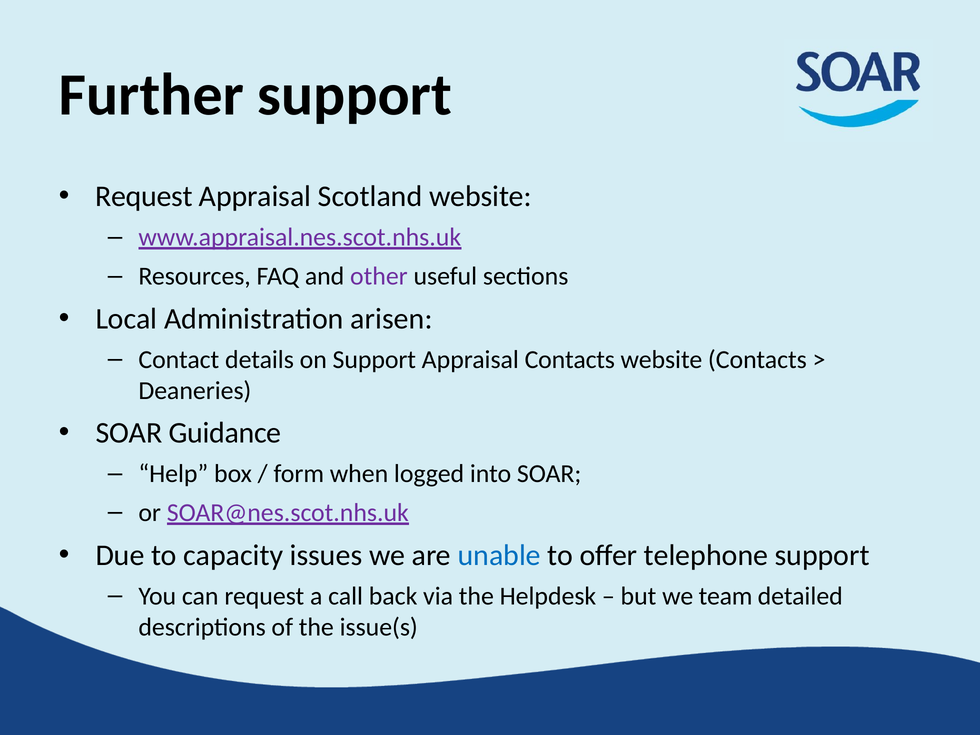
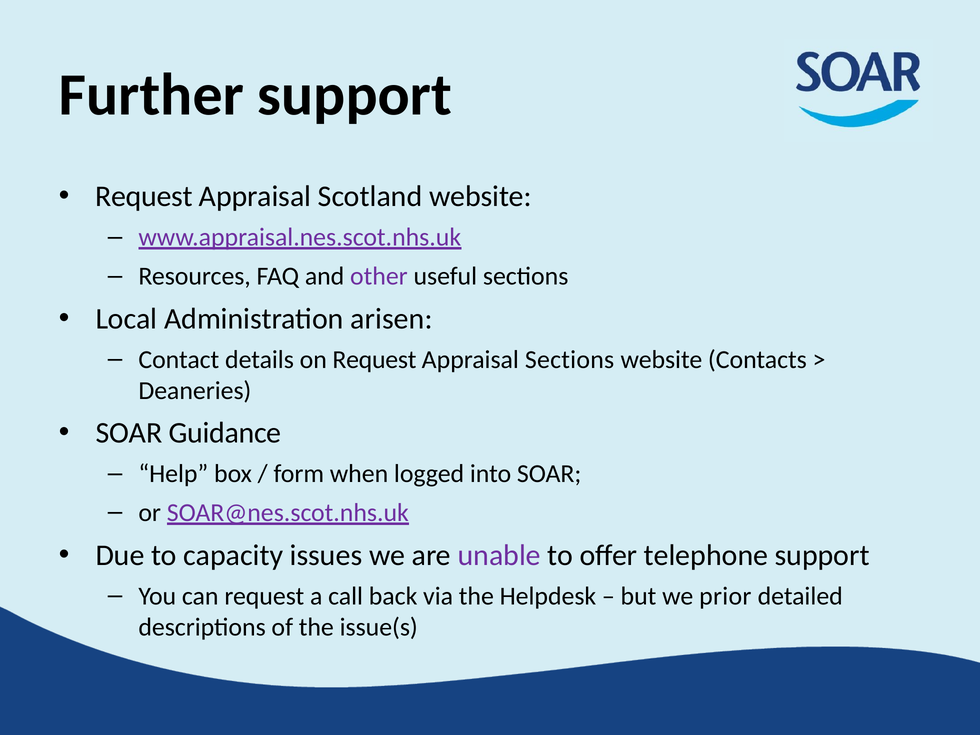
on Support: Support -> Request (374, 360)
Appraisal Contacts: Contacts -> Sections (570, 360)
unable colour: blue -> purple (499, 555)
team: team -> prior (725, 596)
